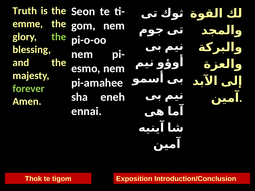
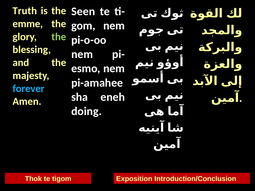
Seon: Seon -> Seen (83, 11)
forever colour: light green -> light blue (28, 89)
ennai: ennai -> doing (87, 111)
